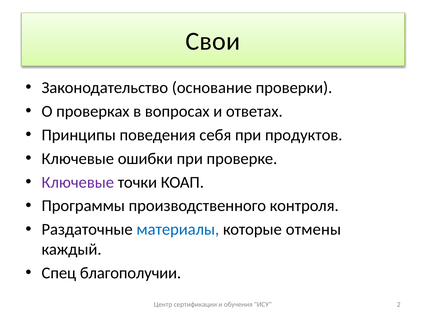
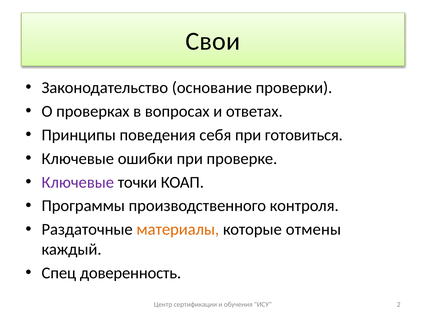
продуктов: продуктов -> готовиться (304, 135)
материалы colour: blue -> orange (178, 230)
благополучии: благополучии -> доверенность (131, 273)
